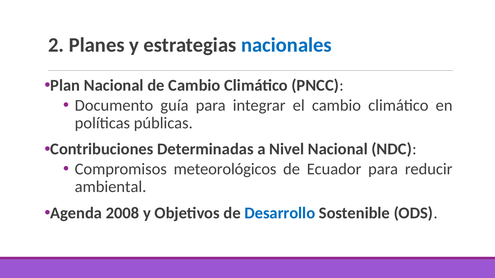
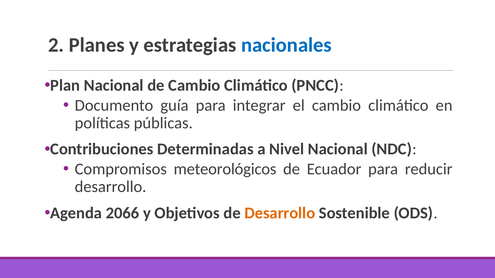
ambiental: ambiental -> desarrollo (111, 187)
2008: 2008 -> 2066 (123, 213)
Desarrollo colour: blue -> orange (280, 213)
